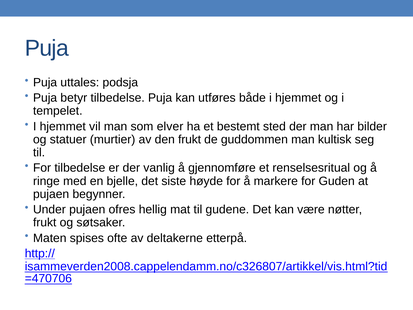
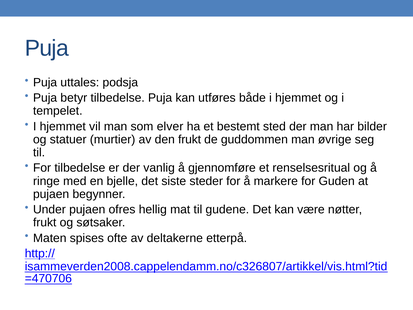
kultisk: kultisk -> øvrige (335, 139)
høyde: høyde -> steder (206, 181)
